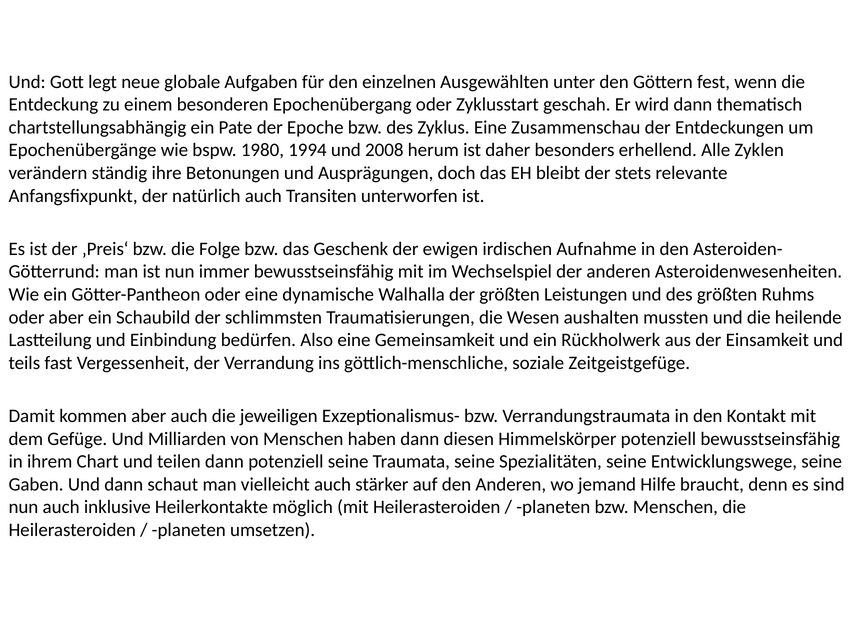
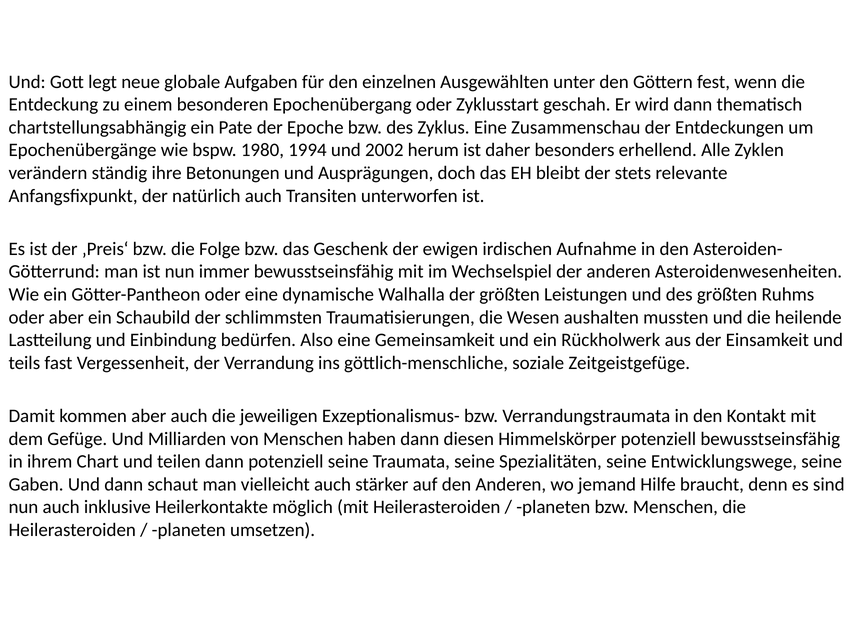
2008: 2008 -> 2002 (384, 150)
